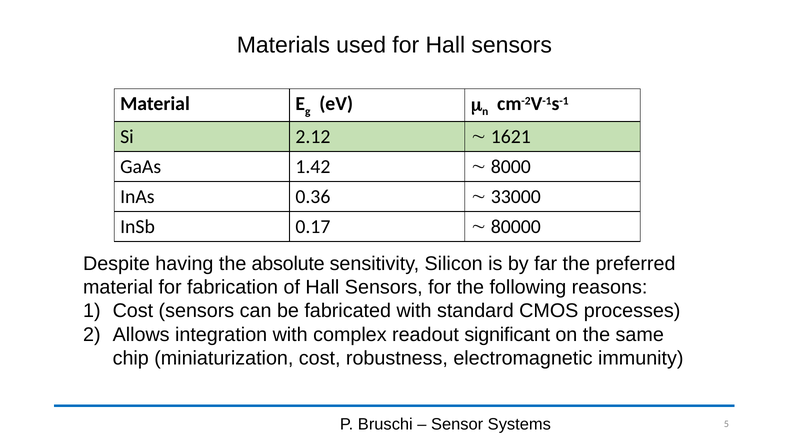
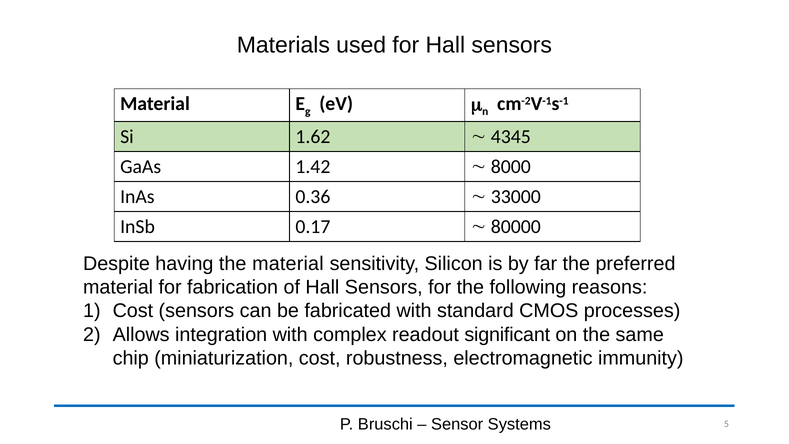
2.12: 2.12 -> 1.62 (313, 137)
1621: 1621 -> 4345 (511, 137)
the absolute: absolute -> material (288, 264)
